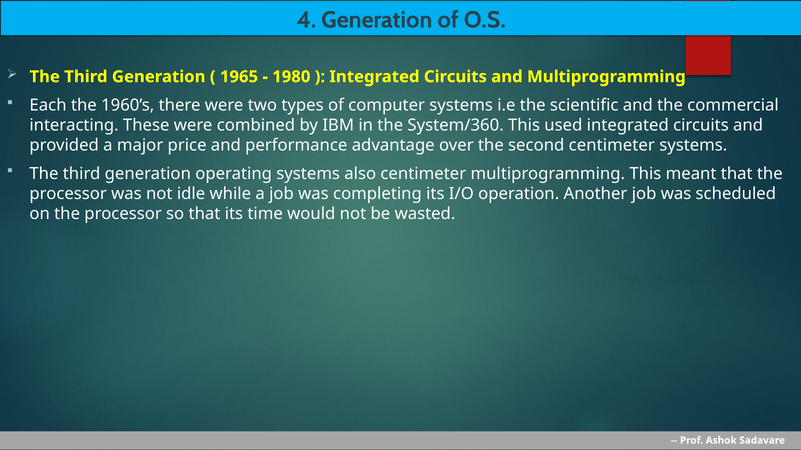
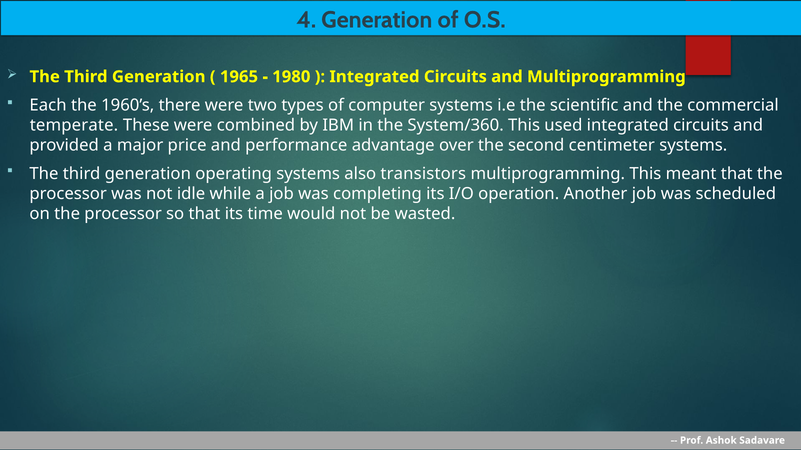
interacting: interacting -> temperate (74, 125)
also centimeter: centimeter -> transistors (423, 174)
